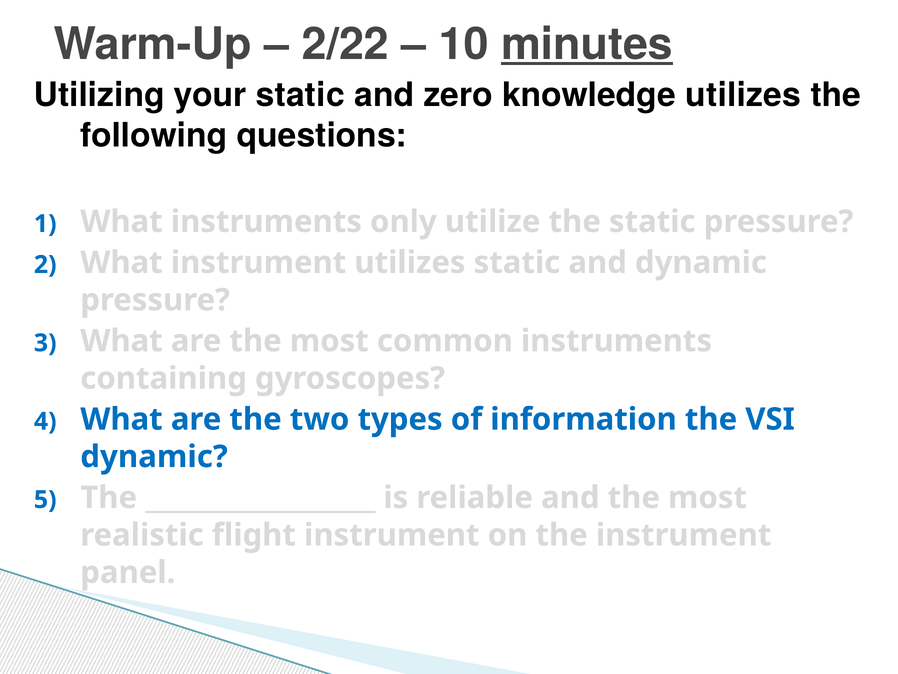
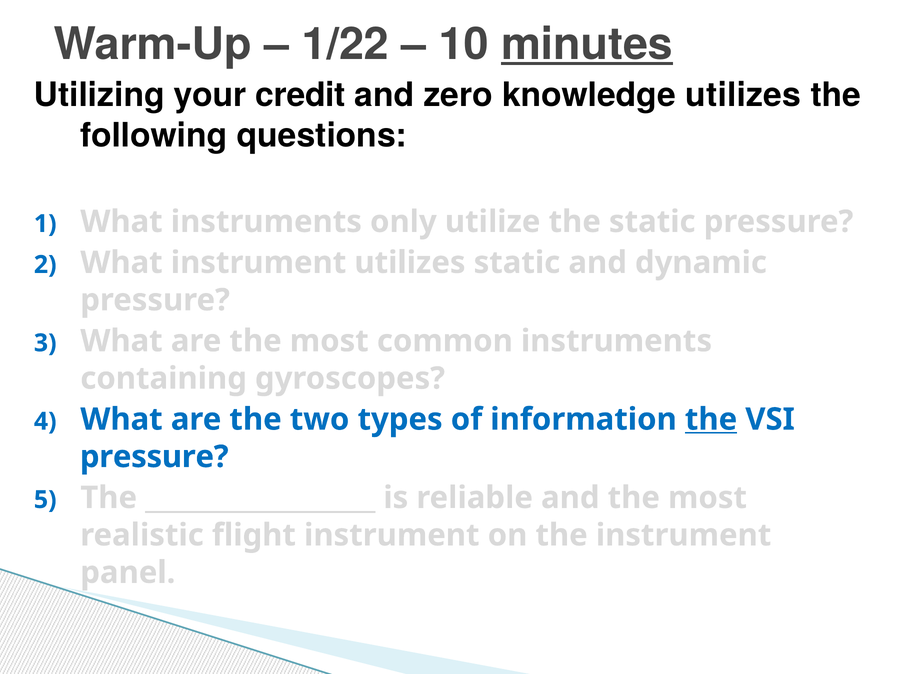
2/22: 2/22 -> 1/22 (345, 44)
your static: static -> credit (300, 95)
the underline: none -> present (711, 419)
dynamic: dynamic -> pressure (154, 456)
